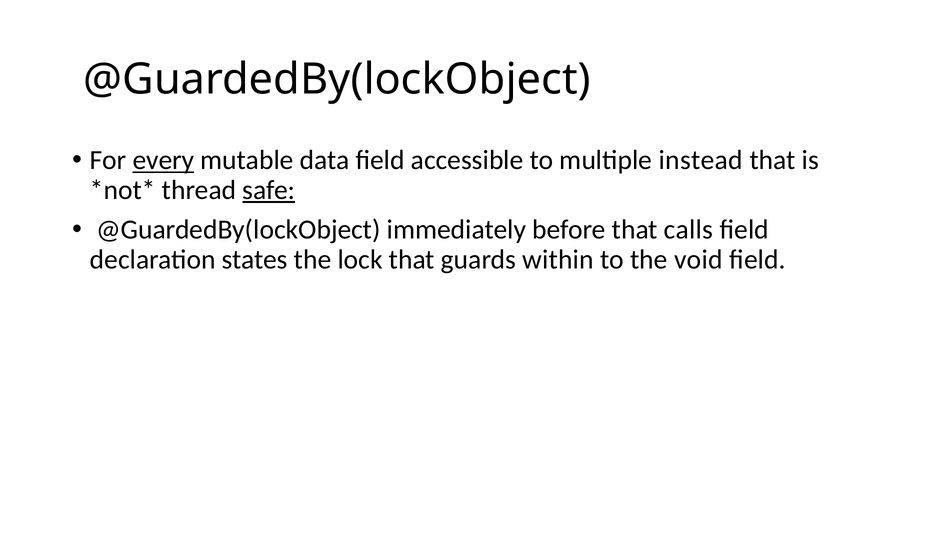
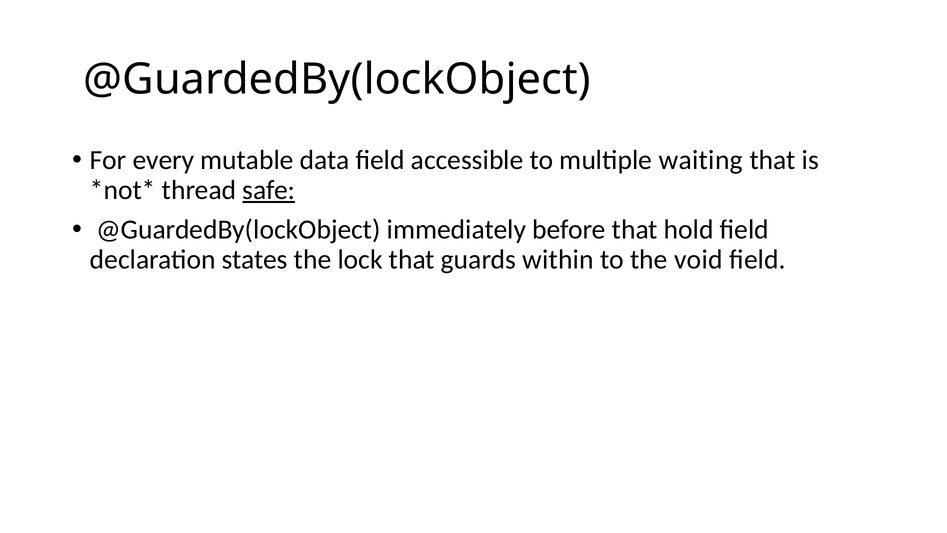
every underline: present -> none (163, 160)
instead: instead -> waiting (701, 160)
calls: calls -> hold (689, 230)
